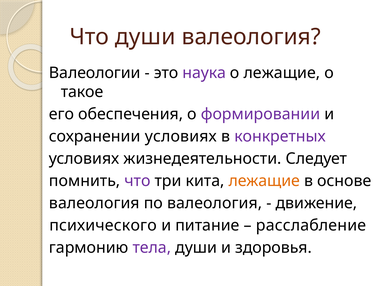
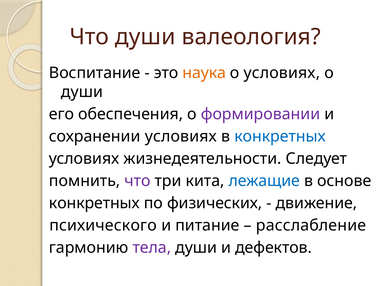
Валеологии: Валеологии -> Воспитание (95, 73)
наука colour: purple -> orange (204, 73)
о лежащие: лежащие -> условиях (282, 73)
такое: такое -> души (82, 92)
конкретных colour: purple -> blue (280, 137)
лежащие colour: orange -> blue (264, 181)
валеология: валеология -> конкретных (94, 204)
по валеология: валеология -> физических (215, 204)
здоровья: здоровья -> дефектов (273, 248)
